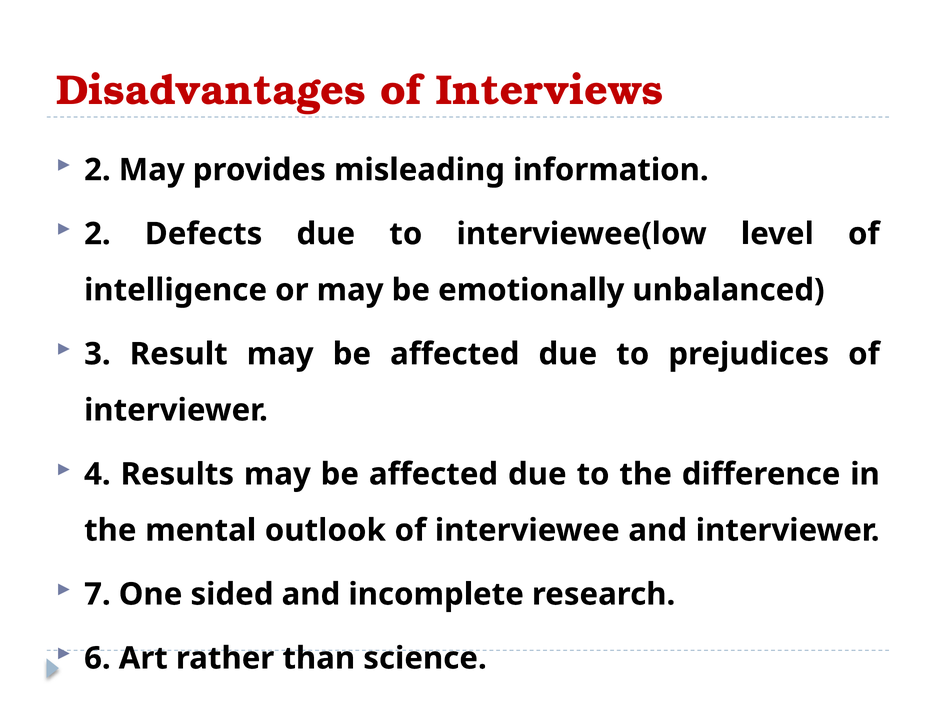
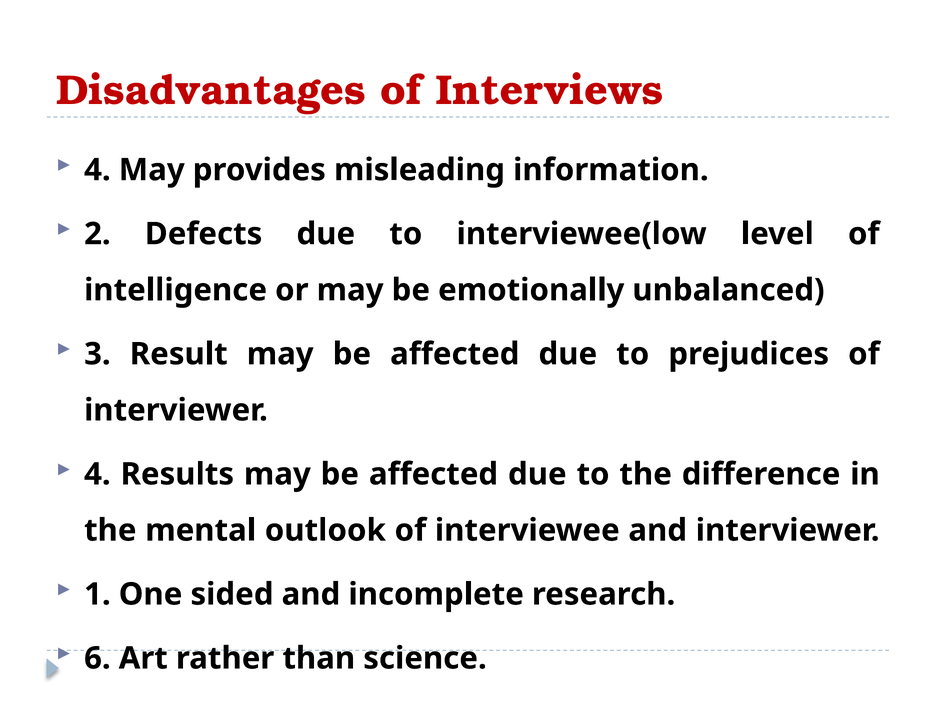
2: 2 -> 4 (97, 170)
7: 7 -> 1 (97, 594)
